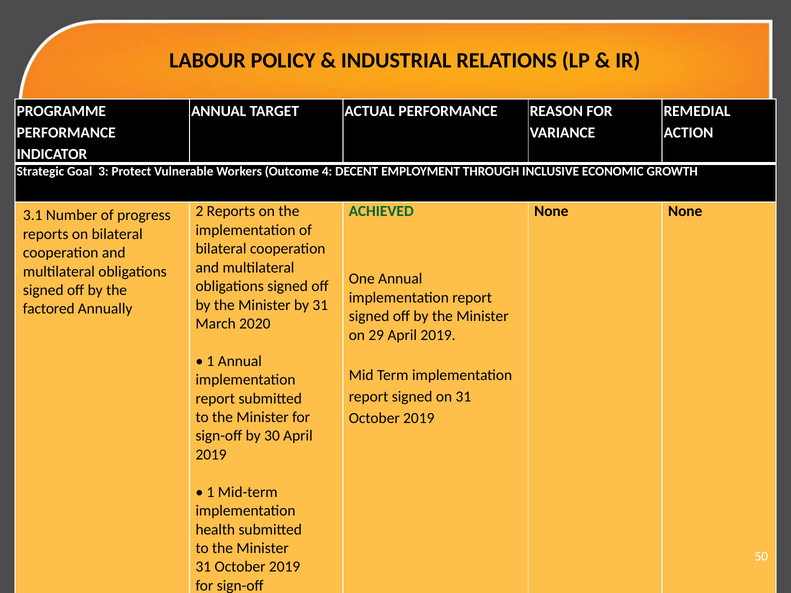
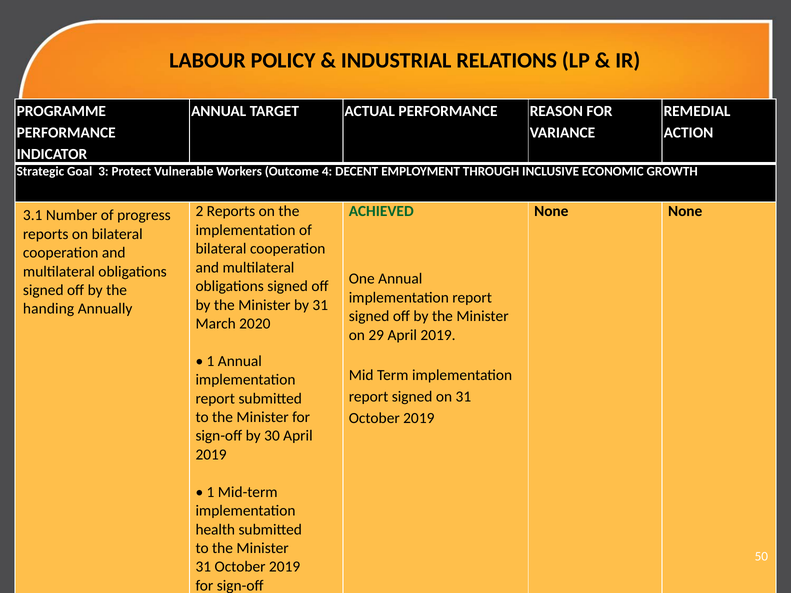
factored: factored -> handing (49, 309)
